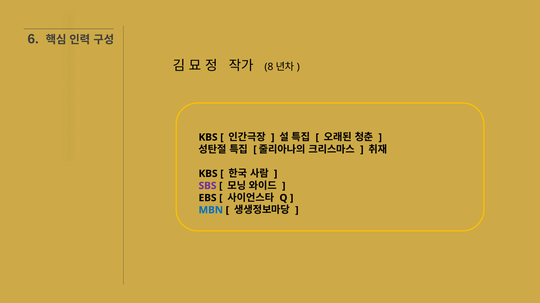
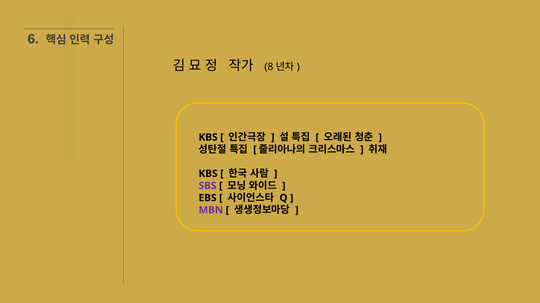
MBN colour: blue -> purple (211, 210)
